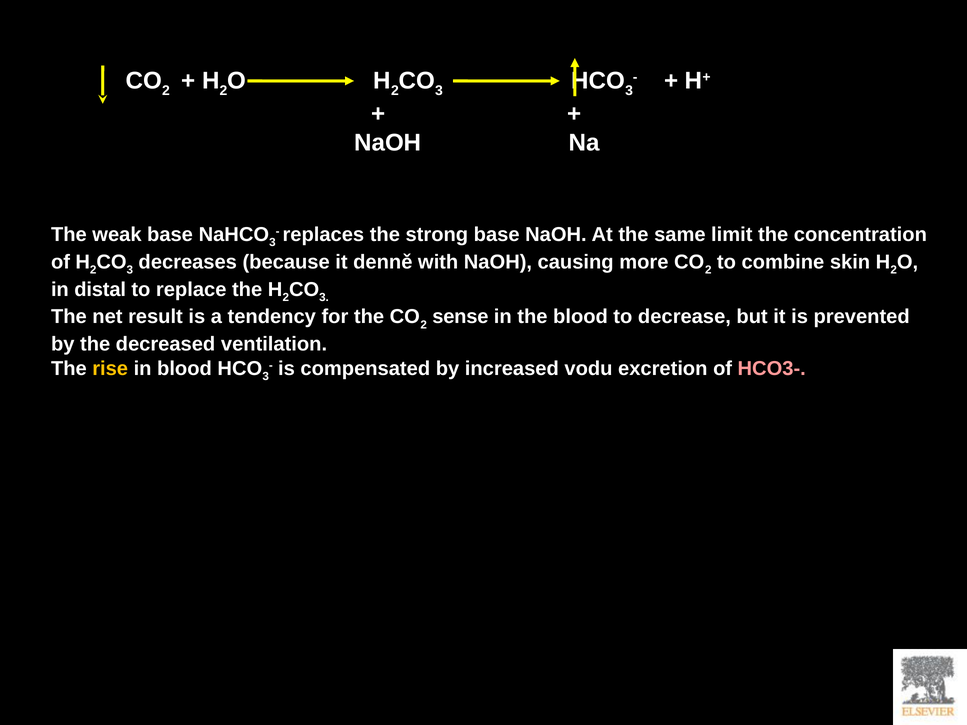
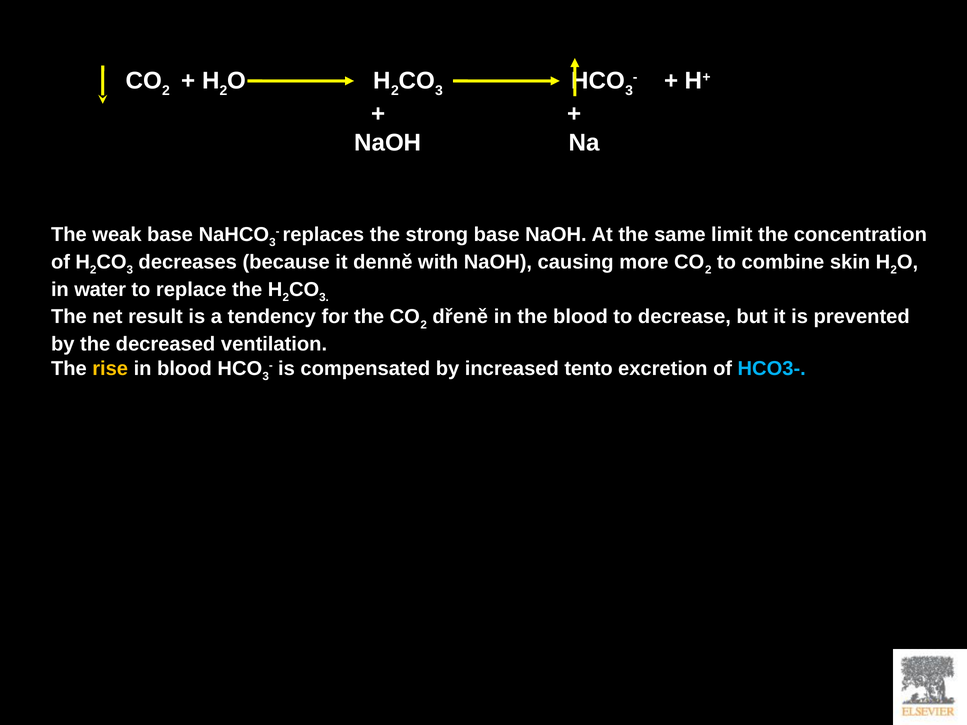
distal: distal -> water (100, 289)
sense: sense -> dřeně (460, 317)
vodu: vodu -> tento (589, 369)
HCO3- colour: pink -> light blue (772, 369)
